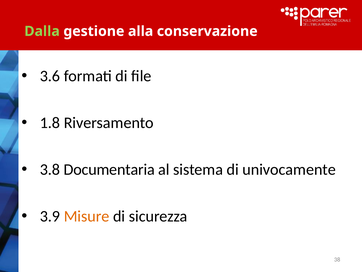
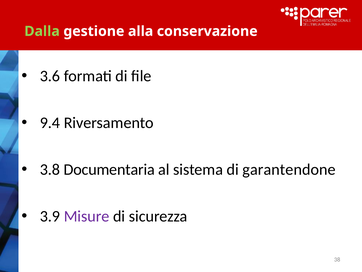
1.8: 1.8 -> 9.4 (50, 123)
univocamente: univocamente -> garantendone (289, 169)
Misure colour: orange -> purple (87, 216)
